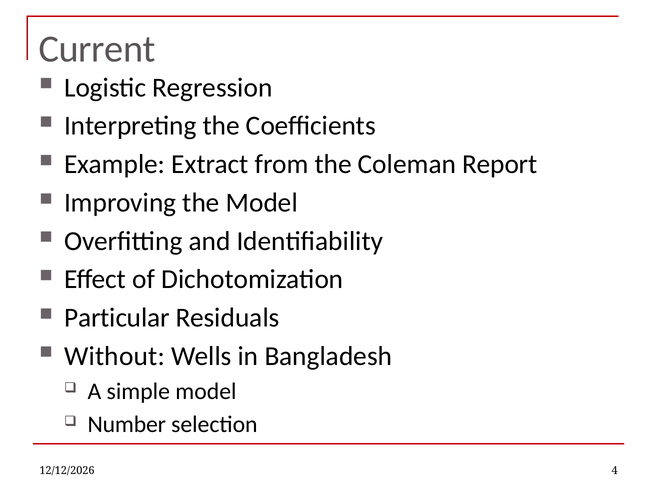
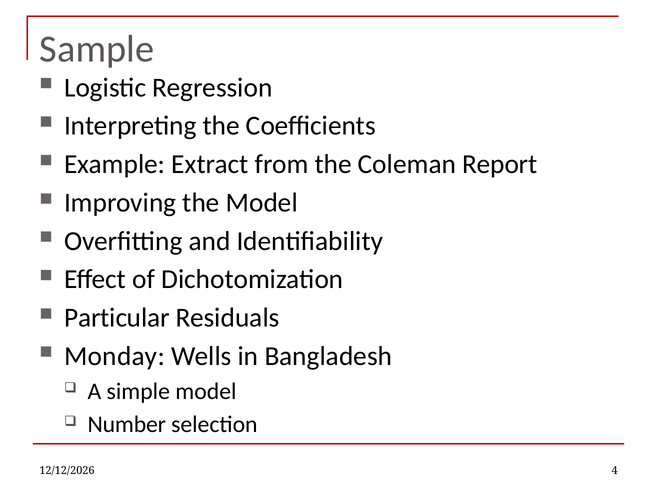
Current: Current -> Sample (97, 49)
Without: Without -> Monday (115, 356)
